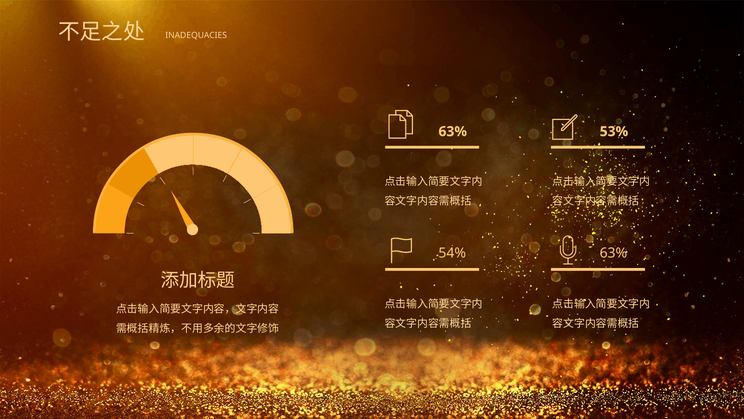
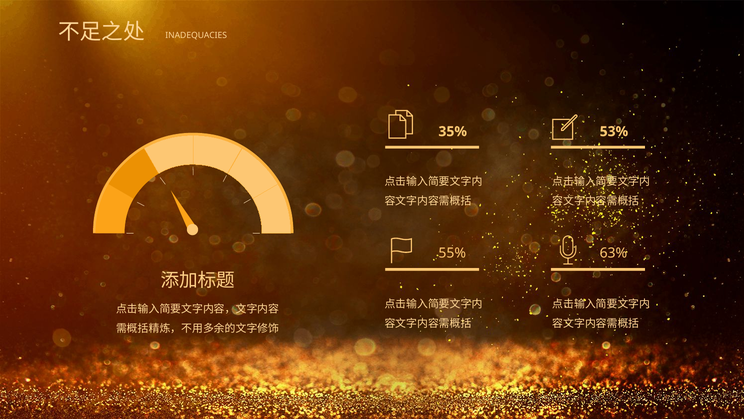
63%: 63% -> 35% (453, 131)
54%: 54% -> 55% (452, 253)
